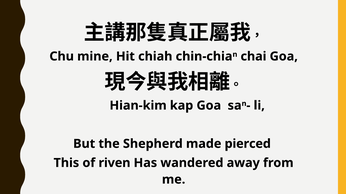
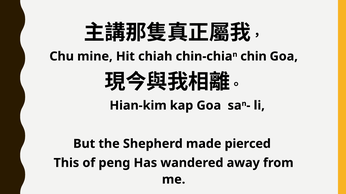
chai: chai -> chin (254, 57)
riven: riven -> peng (114, 163)
